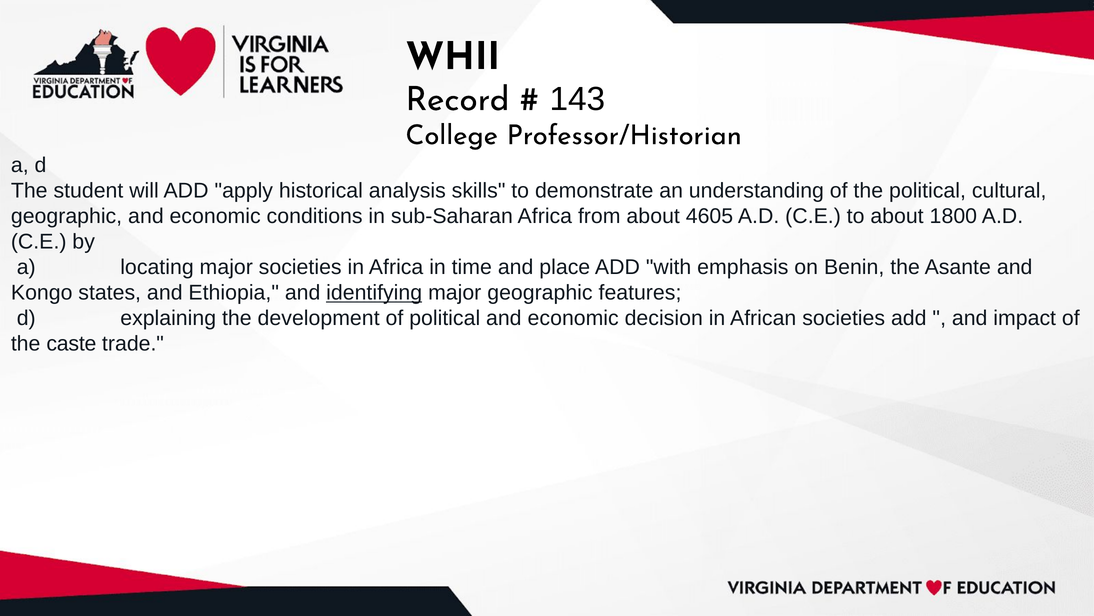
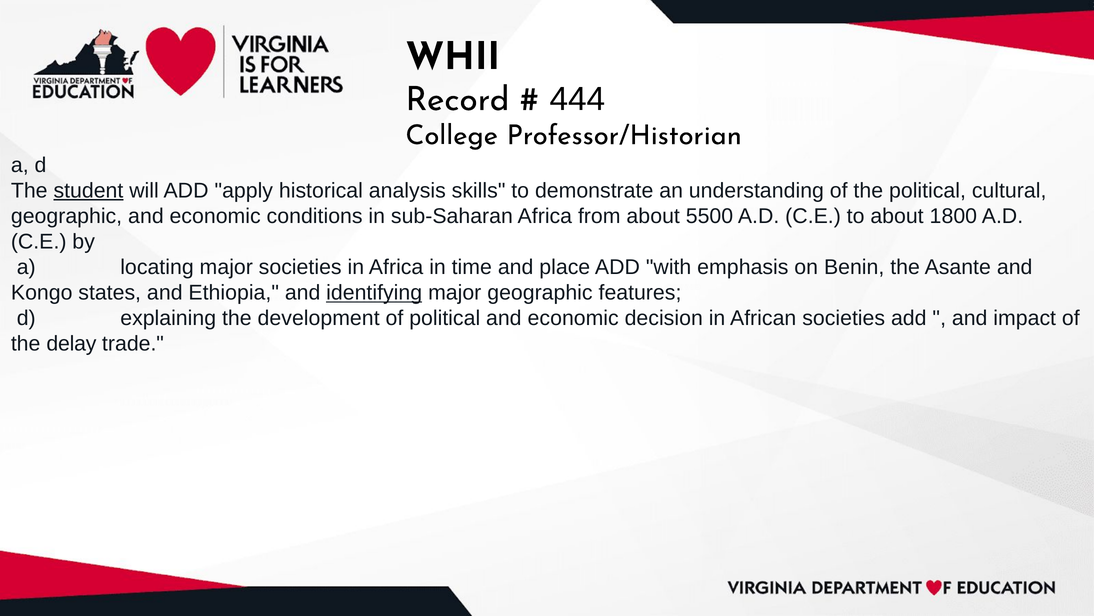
143: 143 -> 444 (578, 99)
student underline: none -> present (88, 190)
4605: 4605 -> 5500 (709, 216)
caste: caste -> delay (71, 344)
